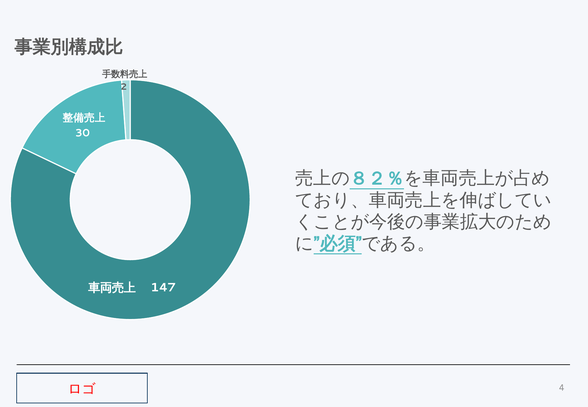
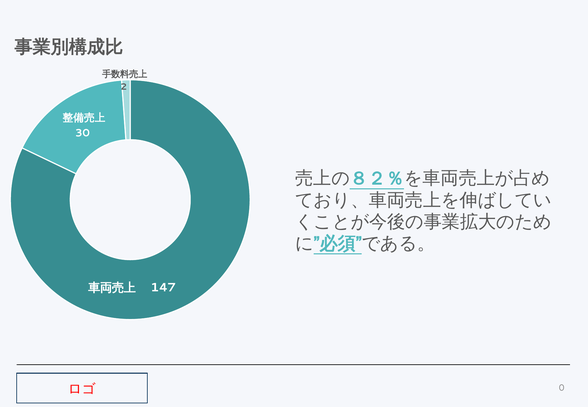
4: 4 -> 0 (562, 388)
